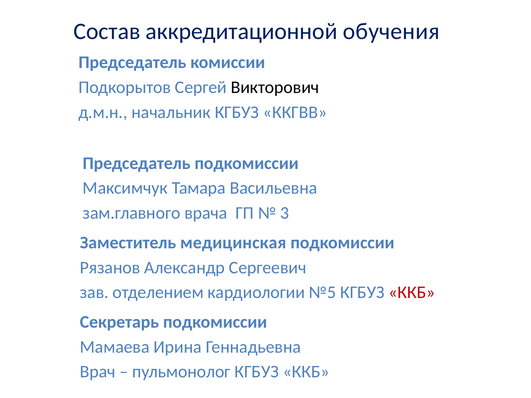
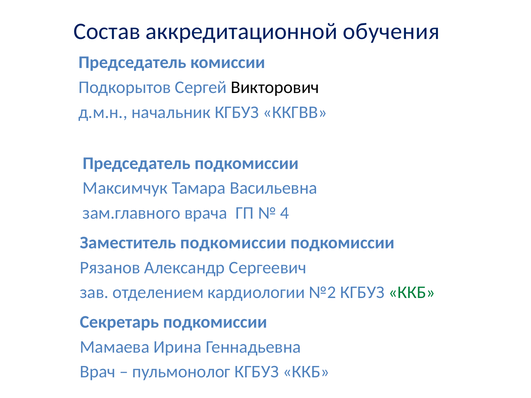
3: 3 -> 4 (285, 213)
Заместитель медицинская: медицинская -> подкомиссии (233, 243)
№5: №5 -> №2 (323, 292)
ККБ colour: red -> green (412, 292)
